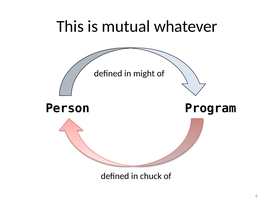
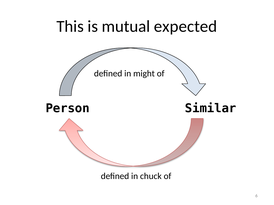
whatever: whatever -> expected (186, 27)
Program: Program -> Similar (211, 109)
